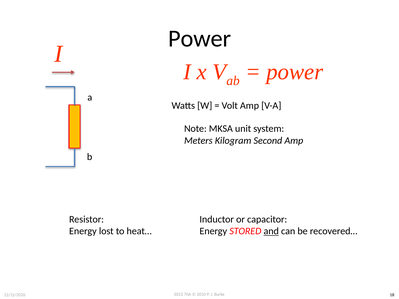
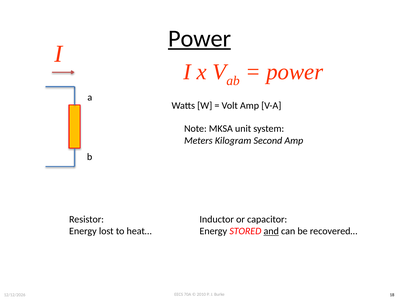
Power underline: none -> present (200, 39)
